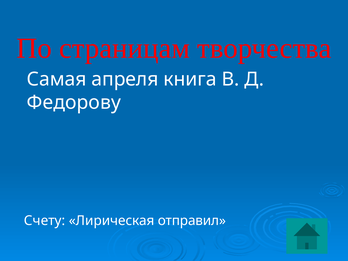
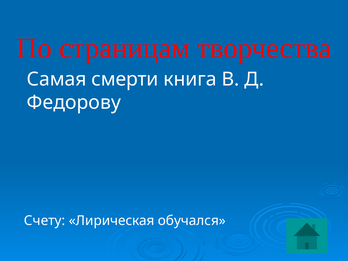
апреля: апреля -> смерти (125, 79)
отправил: отправил -> обучался (192, 221)
